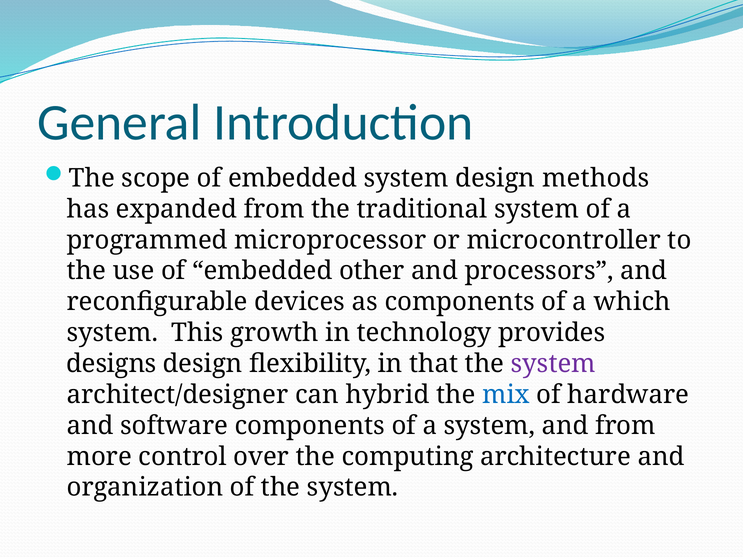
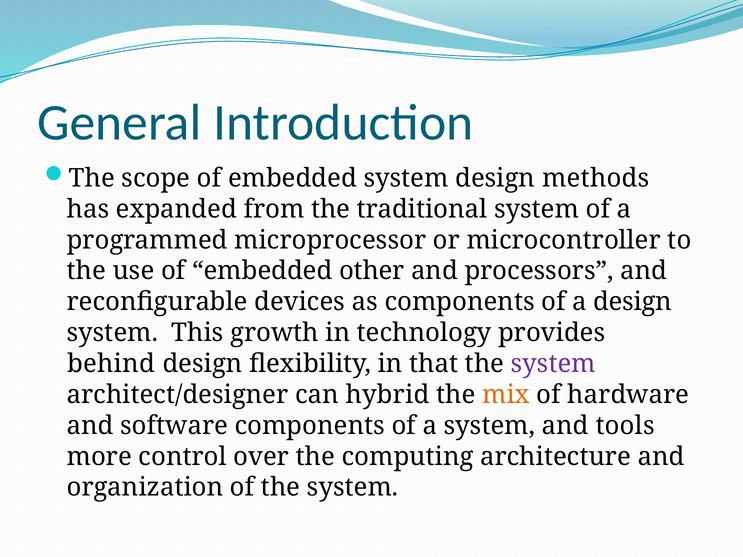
a which: which -> design (633, 302)
designs: designs -> behind (111, 364)
mix colour: blue -> orange (506, 395)
and from: from -> tools (625, 426)
